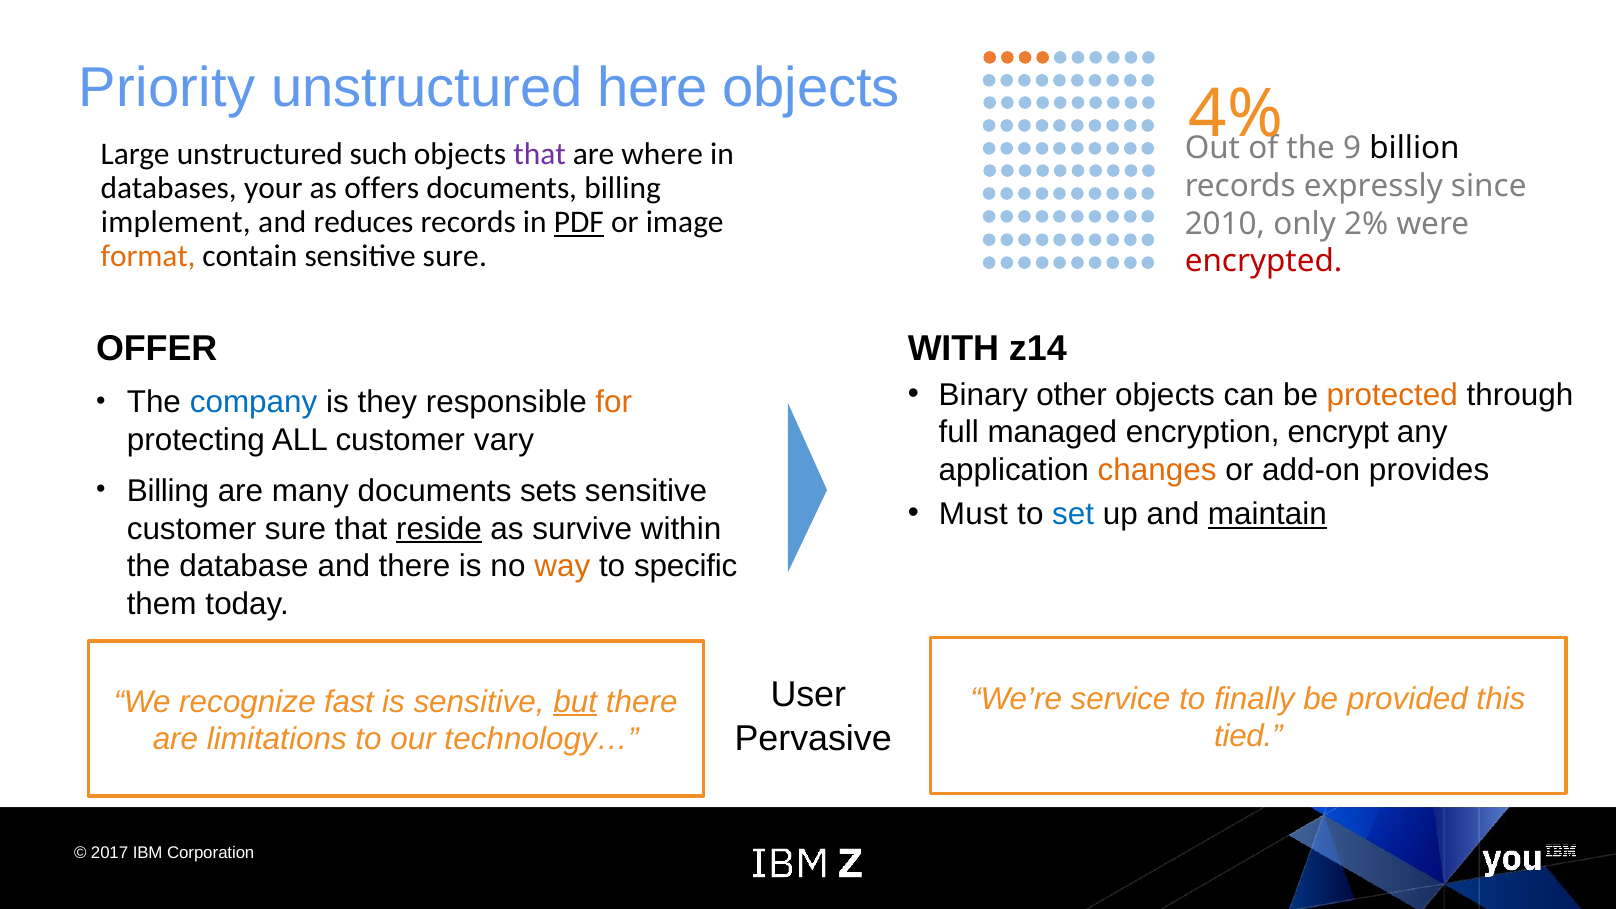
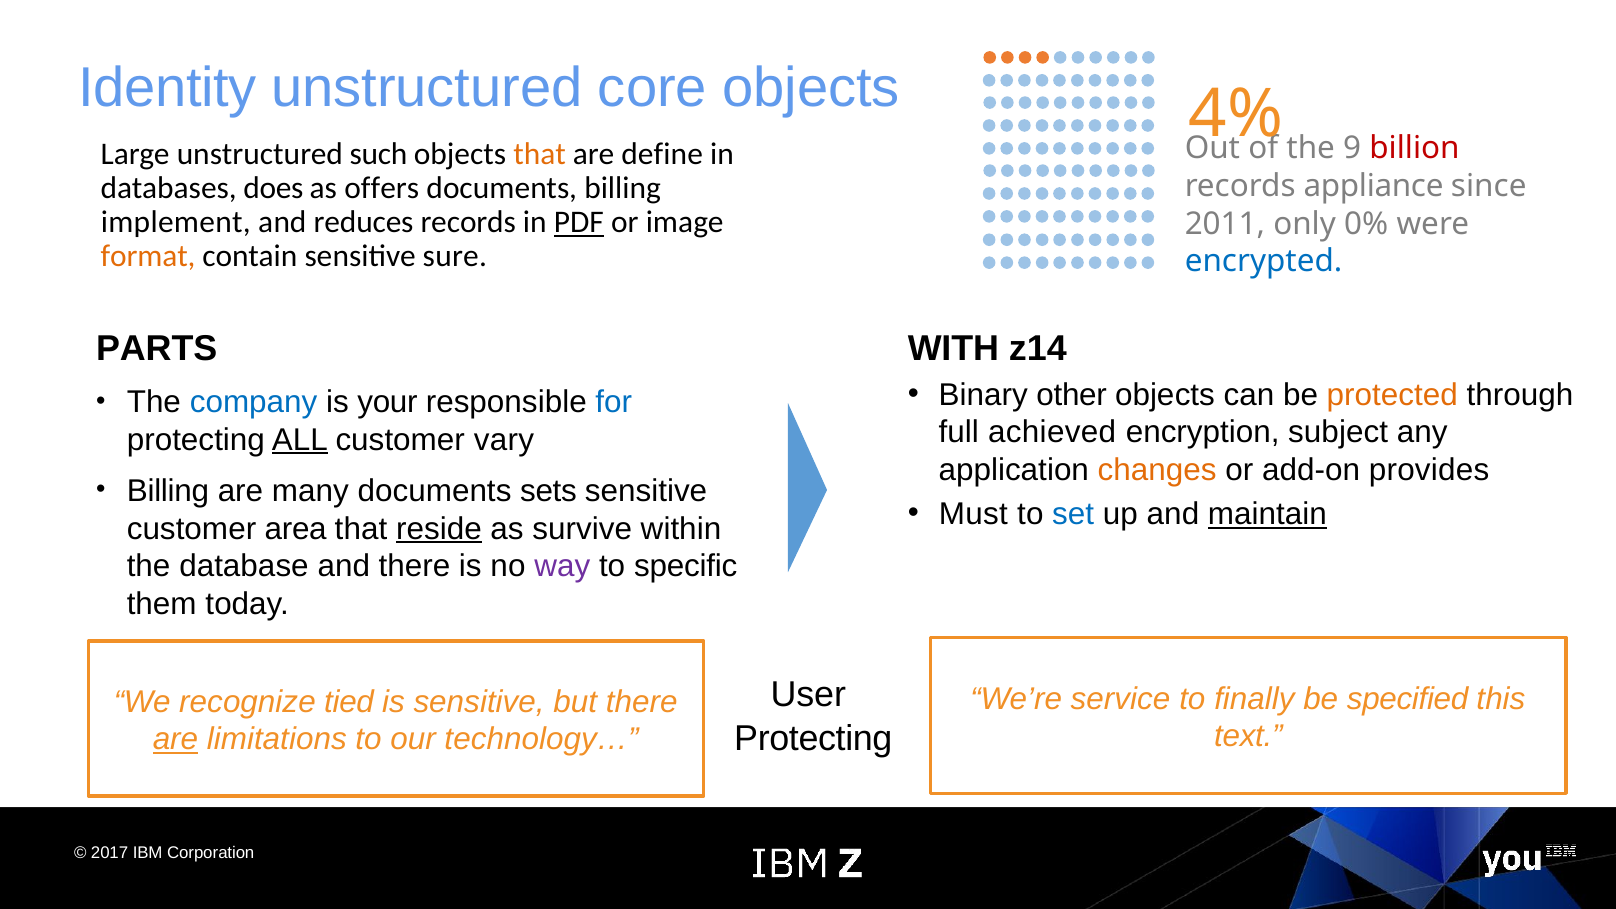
Priority: Priority -> Identity (168, 88)
here: here -> core (653, 88)
billion colour: black -> red (1414, 148)
that colour: purple -> orange (540, 154)
where: where -> define (662, 154)
your: your -> does (273, 188)
expressly: expressly -> appliance (1374, 186)
2010: 2010 -> 2011 (1225, 224)
2%: 2% -> 0% (1366, 224)
encrypted colour: red -> blue (1264, 262)
OFFER: OFFER -> PARTS (157, 348)
they: they -> your (388, 402)
for colour: orange -> blue (614, 402)
managed: managed -> achieved (1052, 433)
encrypt: encrypt -> subject (1338, 433)
ALL underline: none -> present (300, 440)
customer sure: sure -> area (296, 529)
way colour: orange -> purple (562, 566)
provided: provided -> specified (1408, 699)
fast: fast -> tied (349, 702)
but underline: present -> none (575, 702)
Pervasive: Pervasive -> Protecting (813, 738)
tied: tied -> text (1248, 736)
are underline: none -> present (175, 740)
